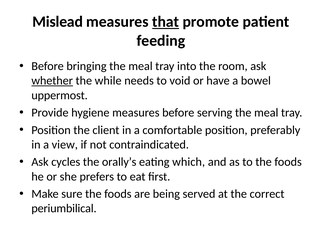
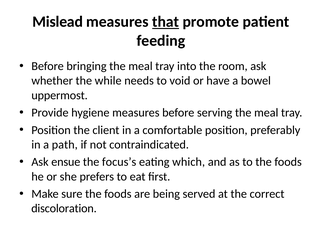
whether underline: present -> none (52, 81)
view: view -> path (65, 144)
cycles: cycles -> ensue (66, 162)
orally’s: orally’s -> focus’s (119, 162)
periumbilical: periumbilical -> discoloration (64, 208)
